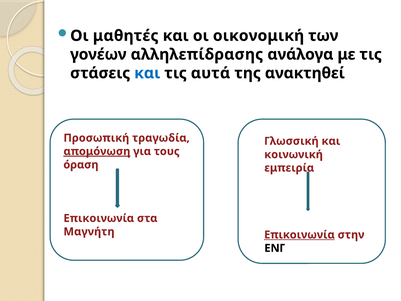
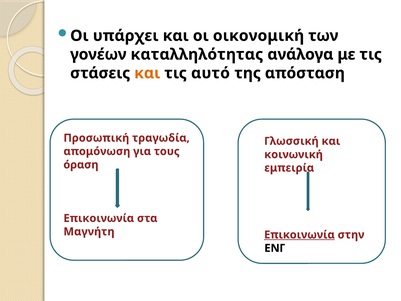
μαθητές: μαθητές -> υπάρχει (126, 36)
αλληλεπίδρασης: αλληλεπίδρασης -> καταλληλότητας (197, 54)
και colour: blue -> orange (147, 73)
αυτά: αυτά -> αυτό (210, 73)
ανακτηθεί: ανακτηθεί -> απόσταση (305, 73)
απομόνωση underline: present -> none (97, 151)
